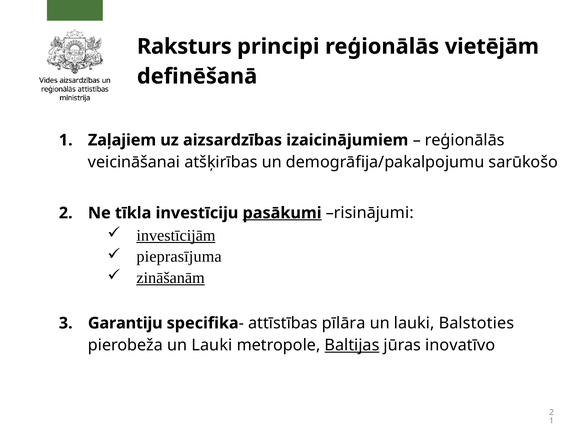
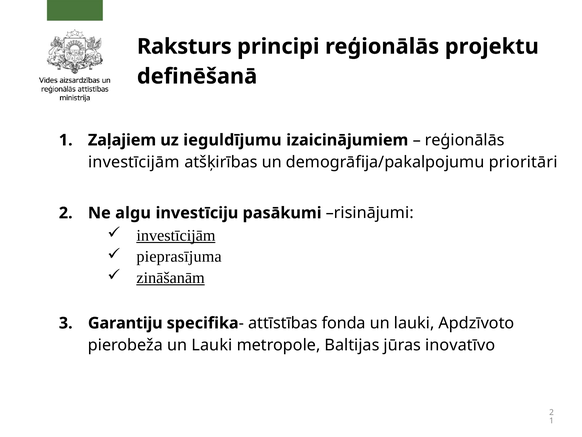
vietējām: vietējām -> projektu (492, 46)
aizsardzības: aizsardzības -> ieguldījumu (232, 140)
veicināšanai: veicināšanai -> investīcijām (134, 162)
sarūkošo: sarūkošo -> prioritāri (523, 162)
tīkla: tīkla -> algu (133, 213)
pasākumi underline: present -> none (282, 213)
pīlāra: pīlāra -> fonda (344, 323)
Balstoties: Balstoties -> Apdzīvoto (477, 323)
Baltijas underline: present -> none (352, 345)
